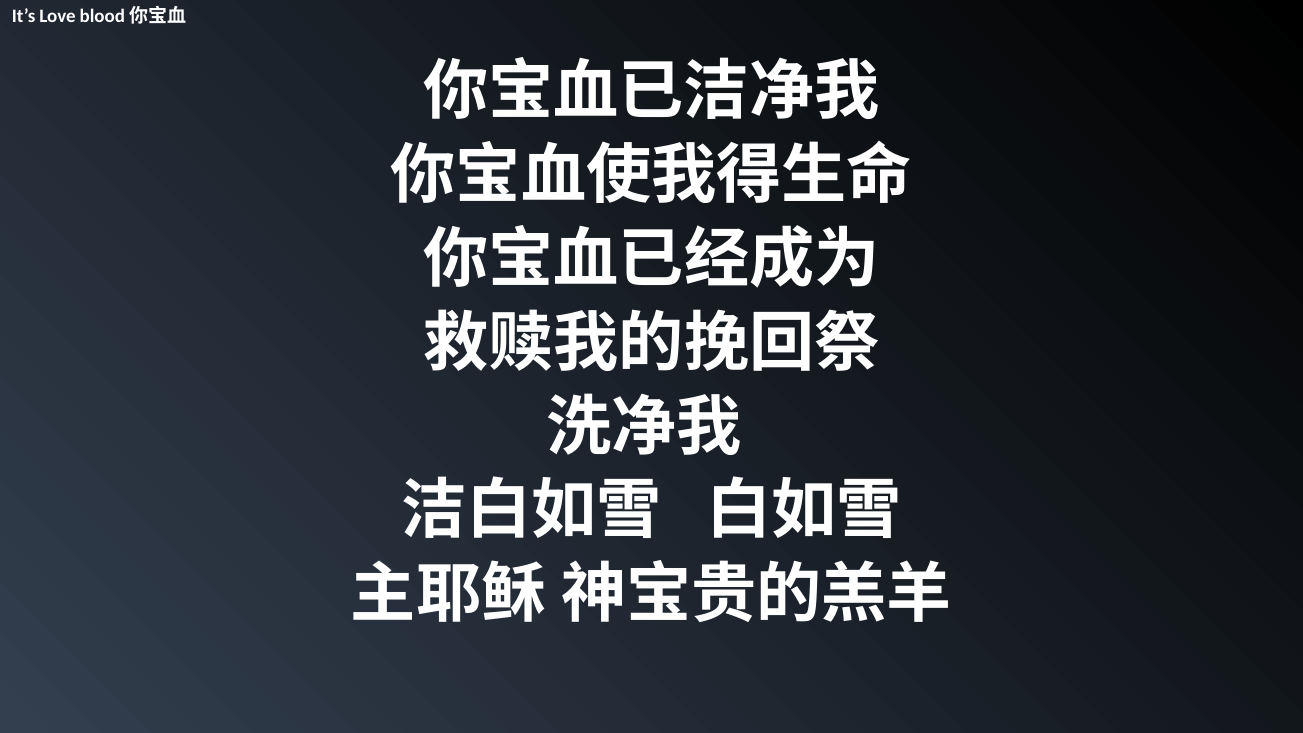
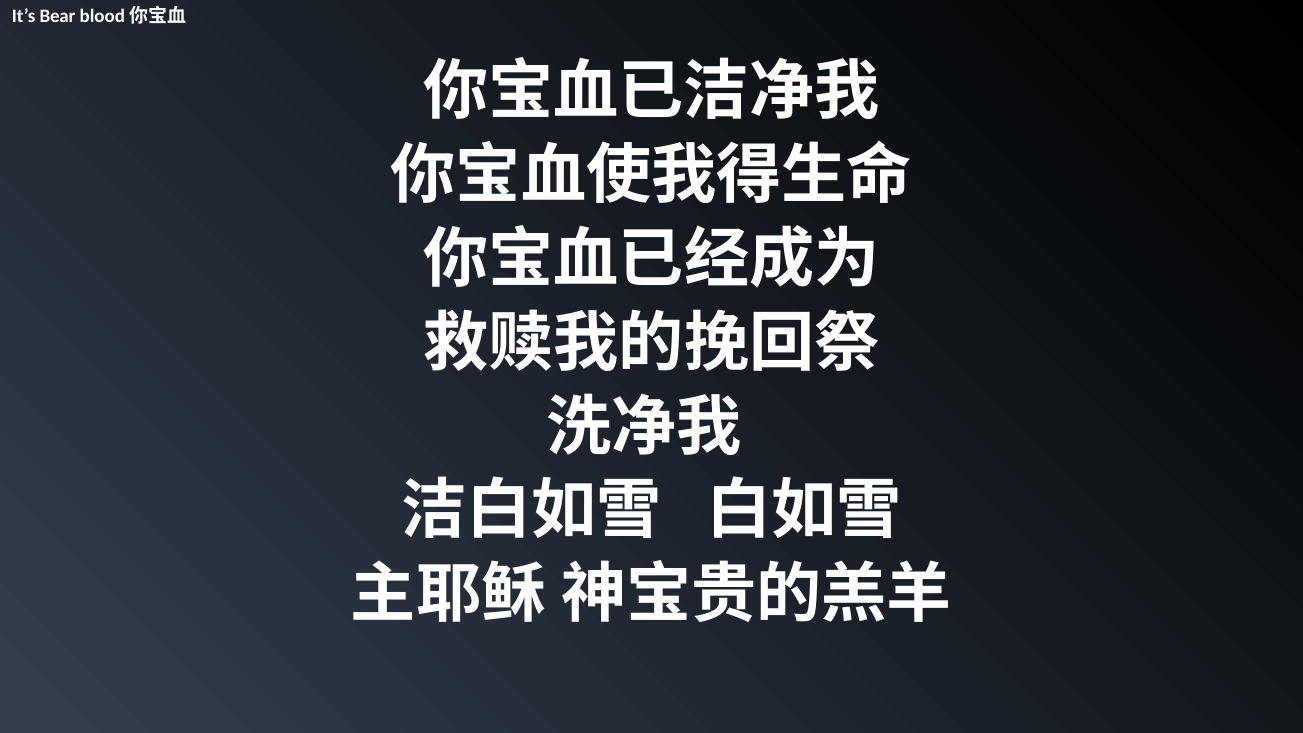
Love: Love -> Bear (58, 16)
